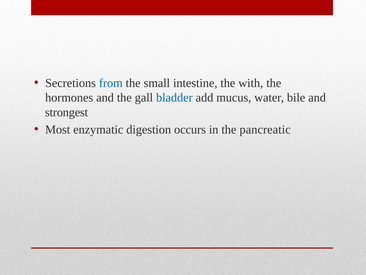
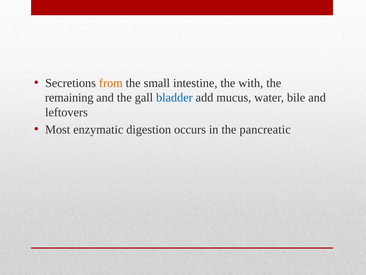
from colour: blue -> orange (111, 83)
hormones: hormones -> remaining (69, 98)
strongest: strongest -> leftovers (66, 112)
